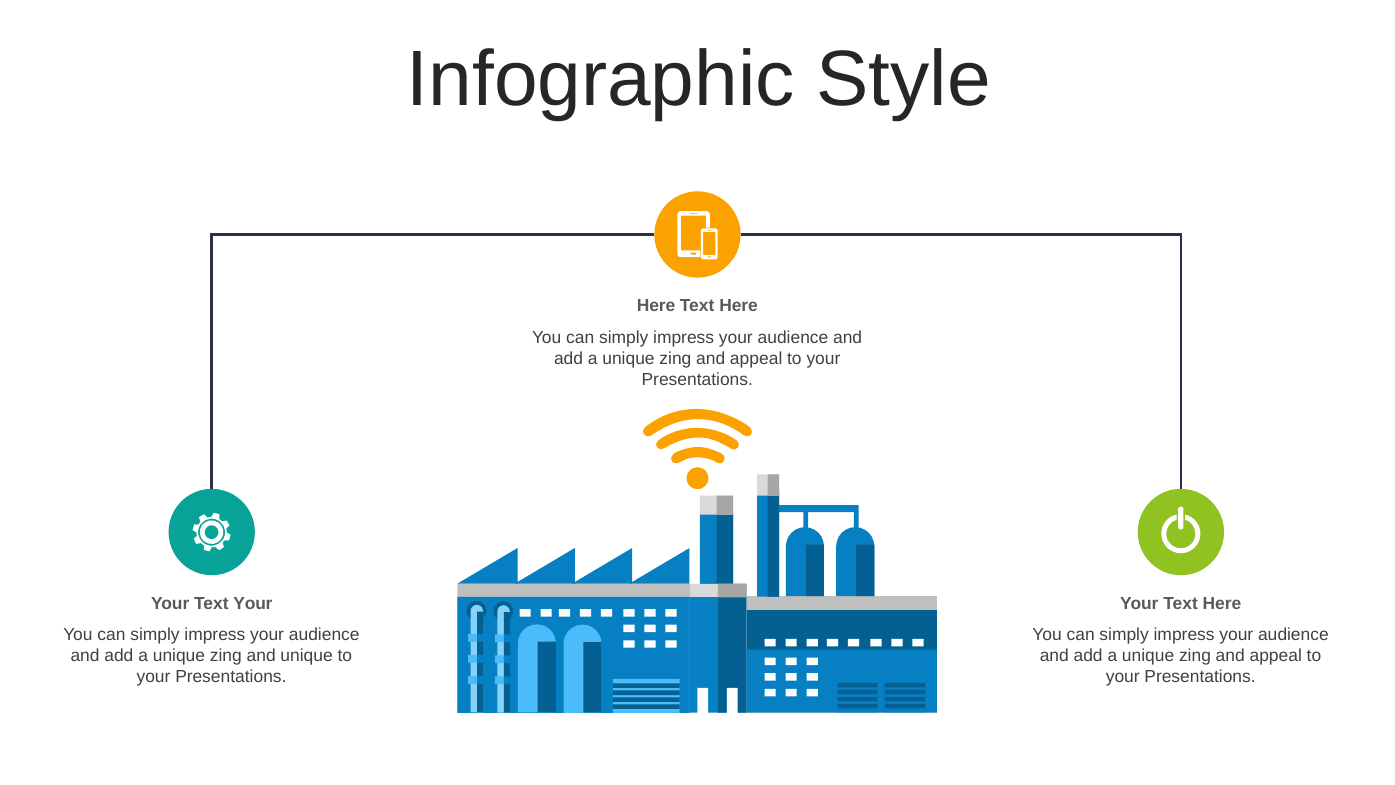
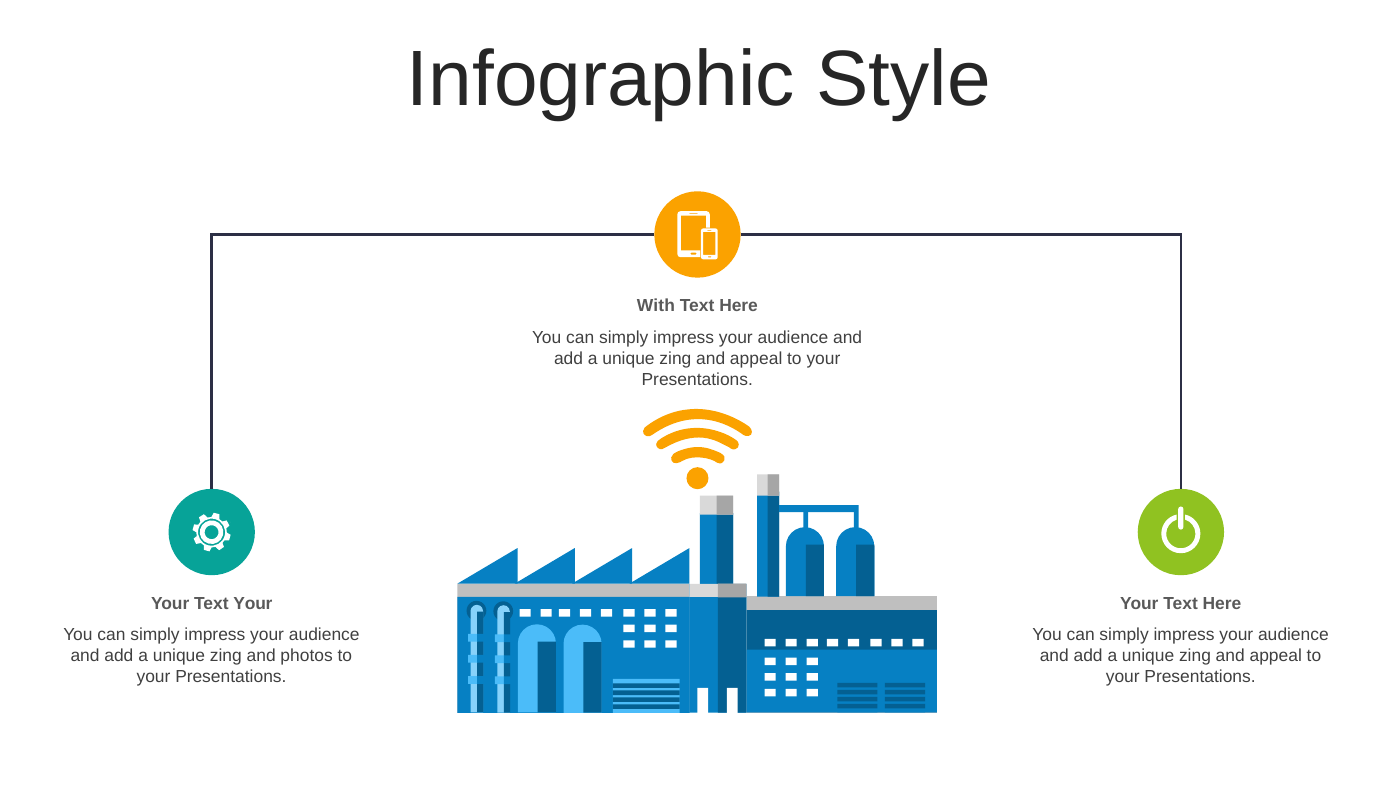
Here: Here -> With (656, 306)
and unique: unique -> photos (307, 656)
